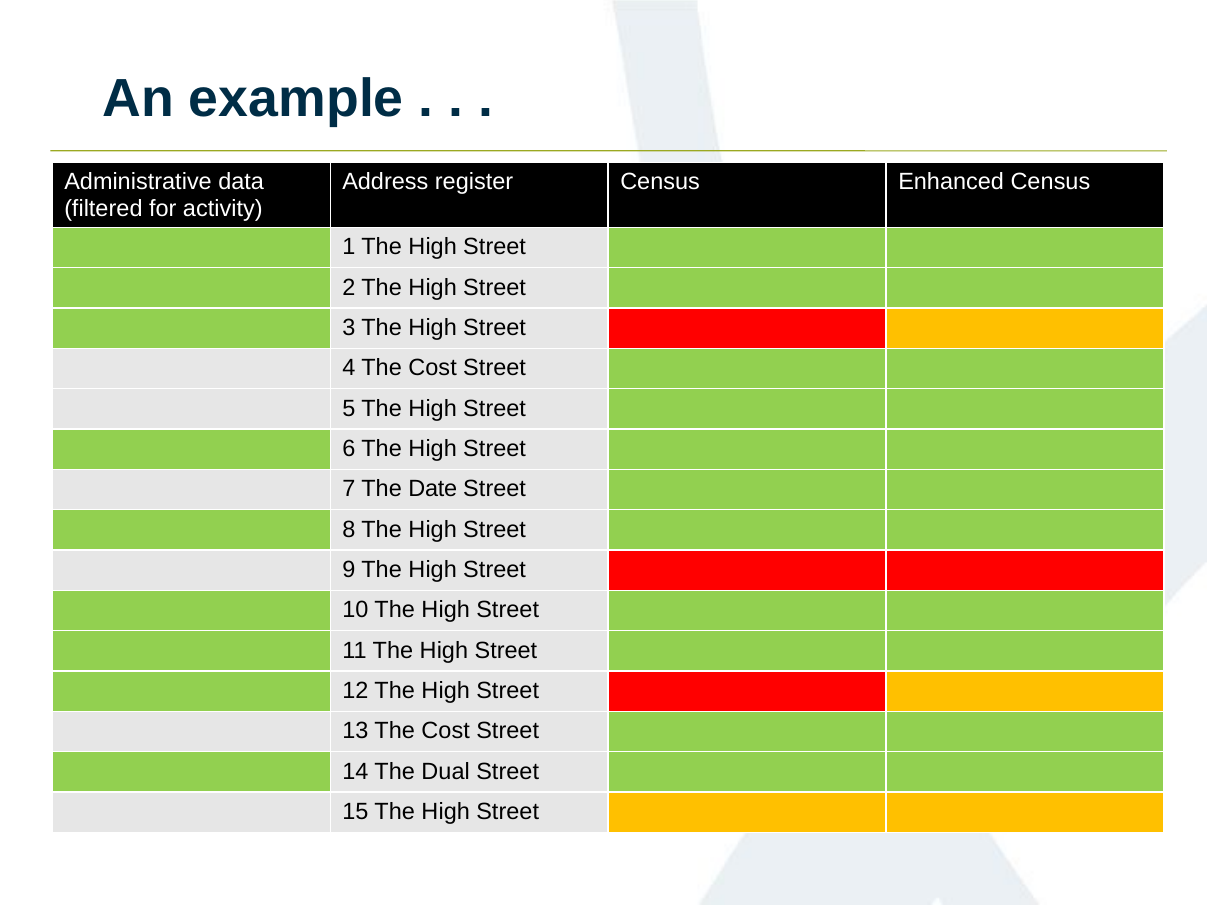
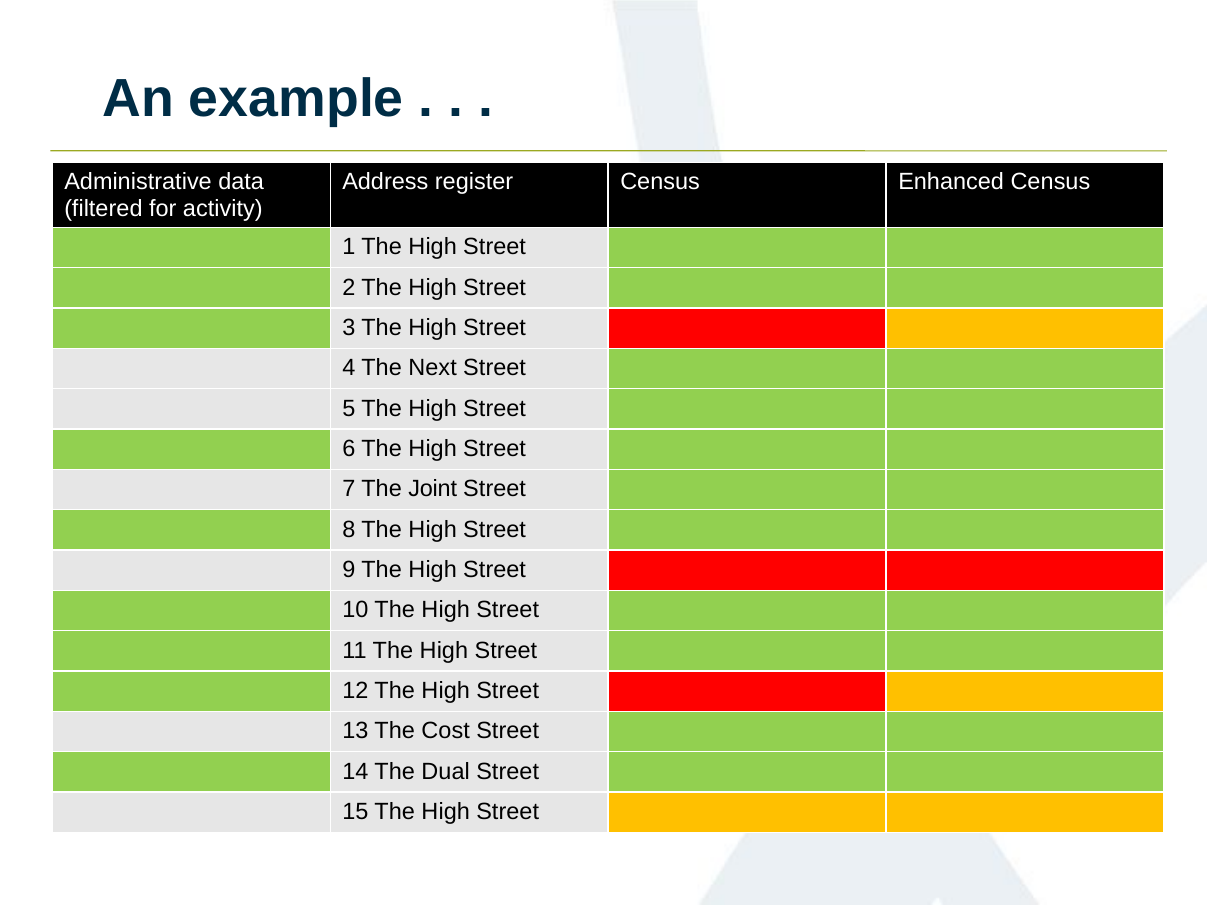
4 The Cost: Cost -> Next (433, 368)
Date: Date -> Joint (433, 489)
